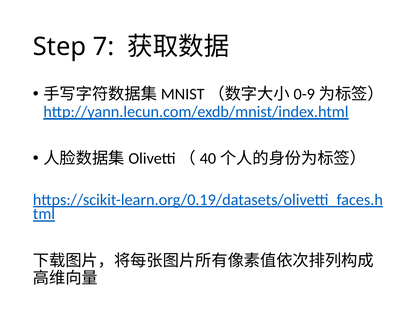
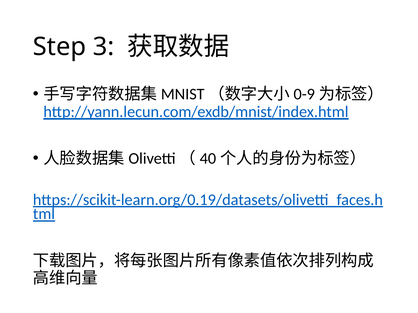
7: 7 -> 3 (104, 47)
